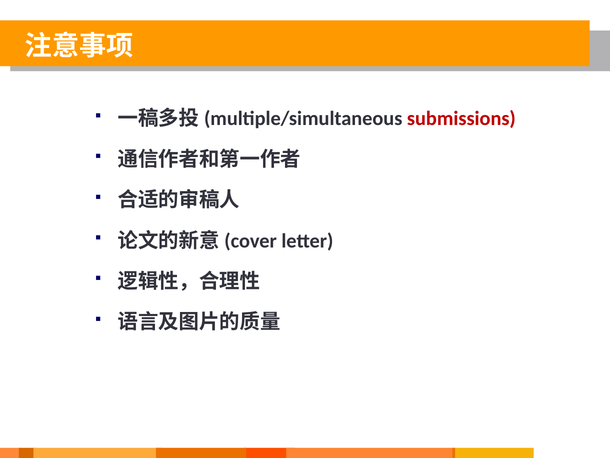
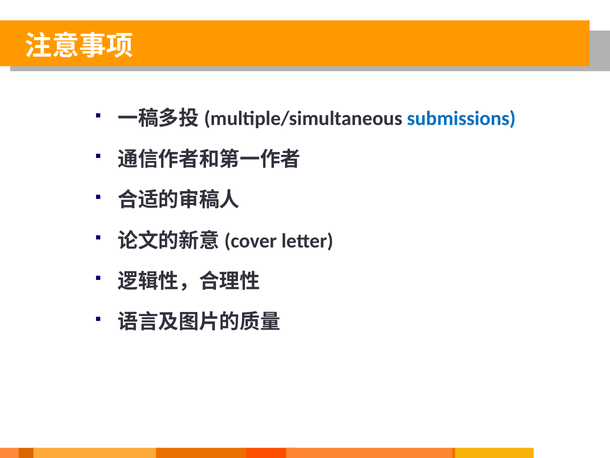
submissions colour: red -> blue (461, 119)
